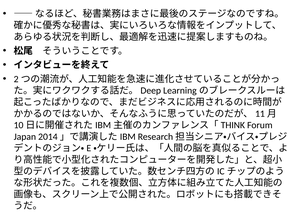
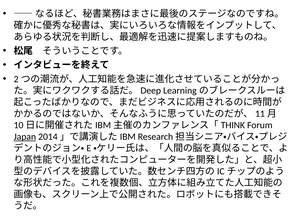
Japan underline: none -> present (25, 137)
